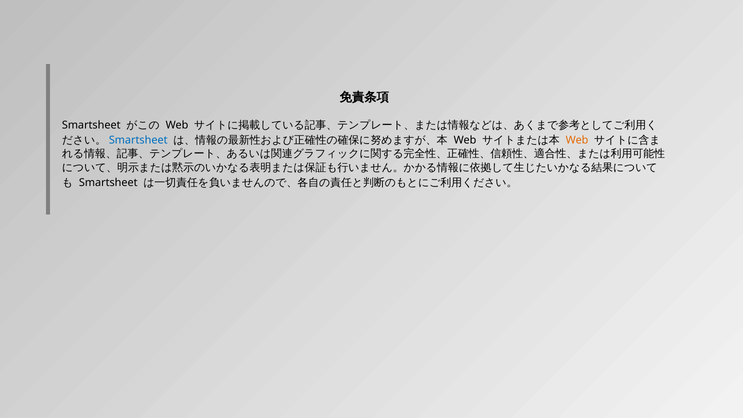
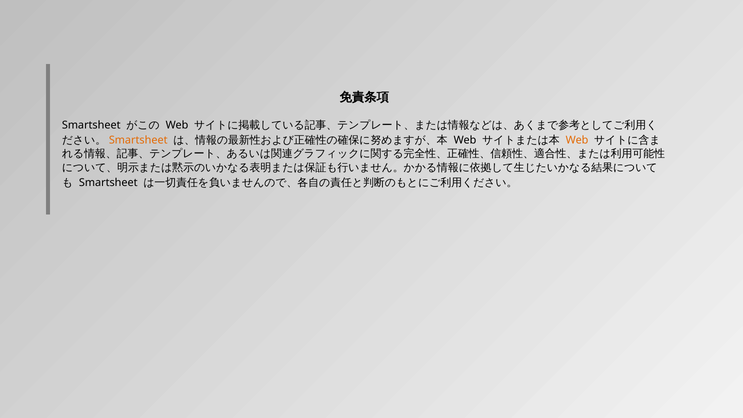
Smartsheet colour: blue -> orange (138, 140)
